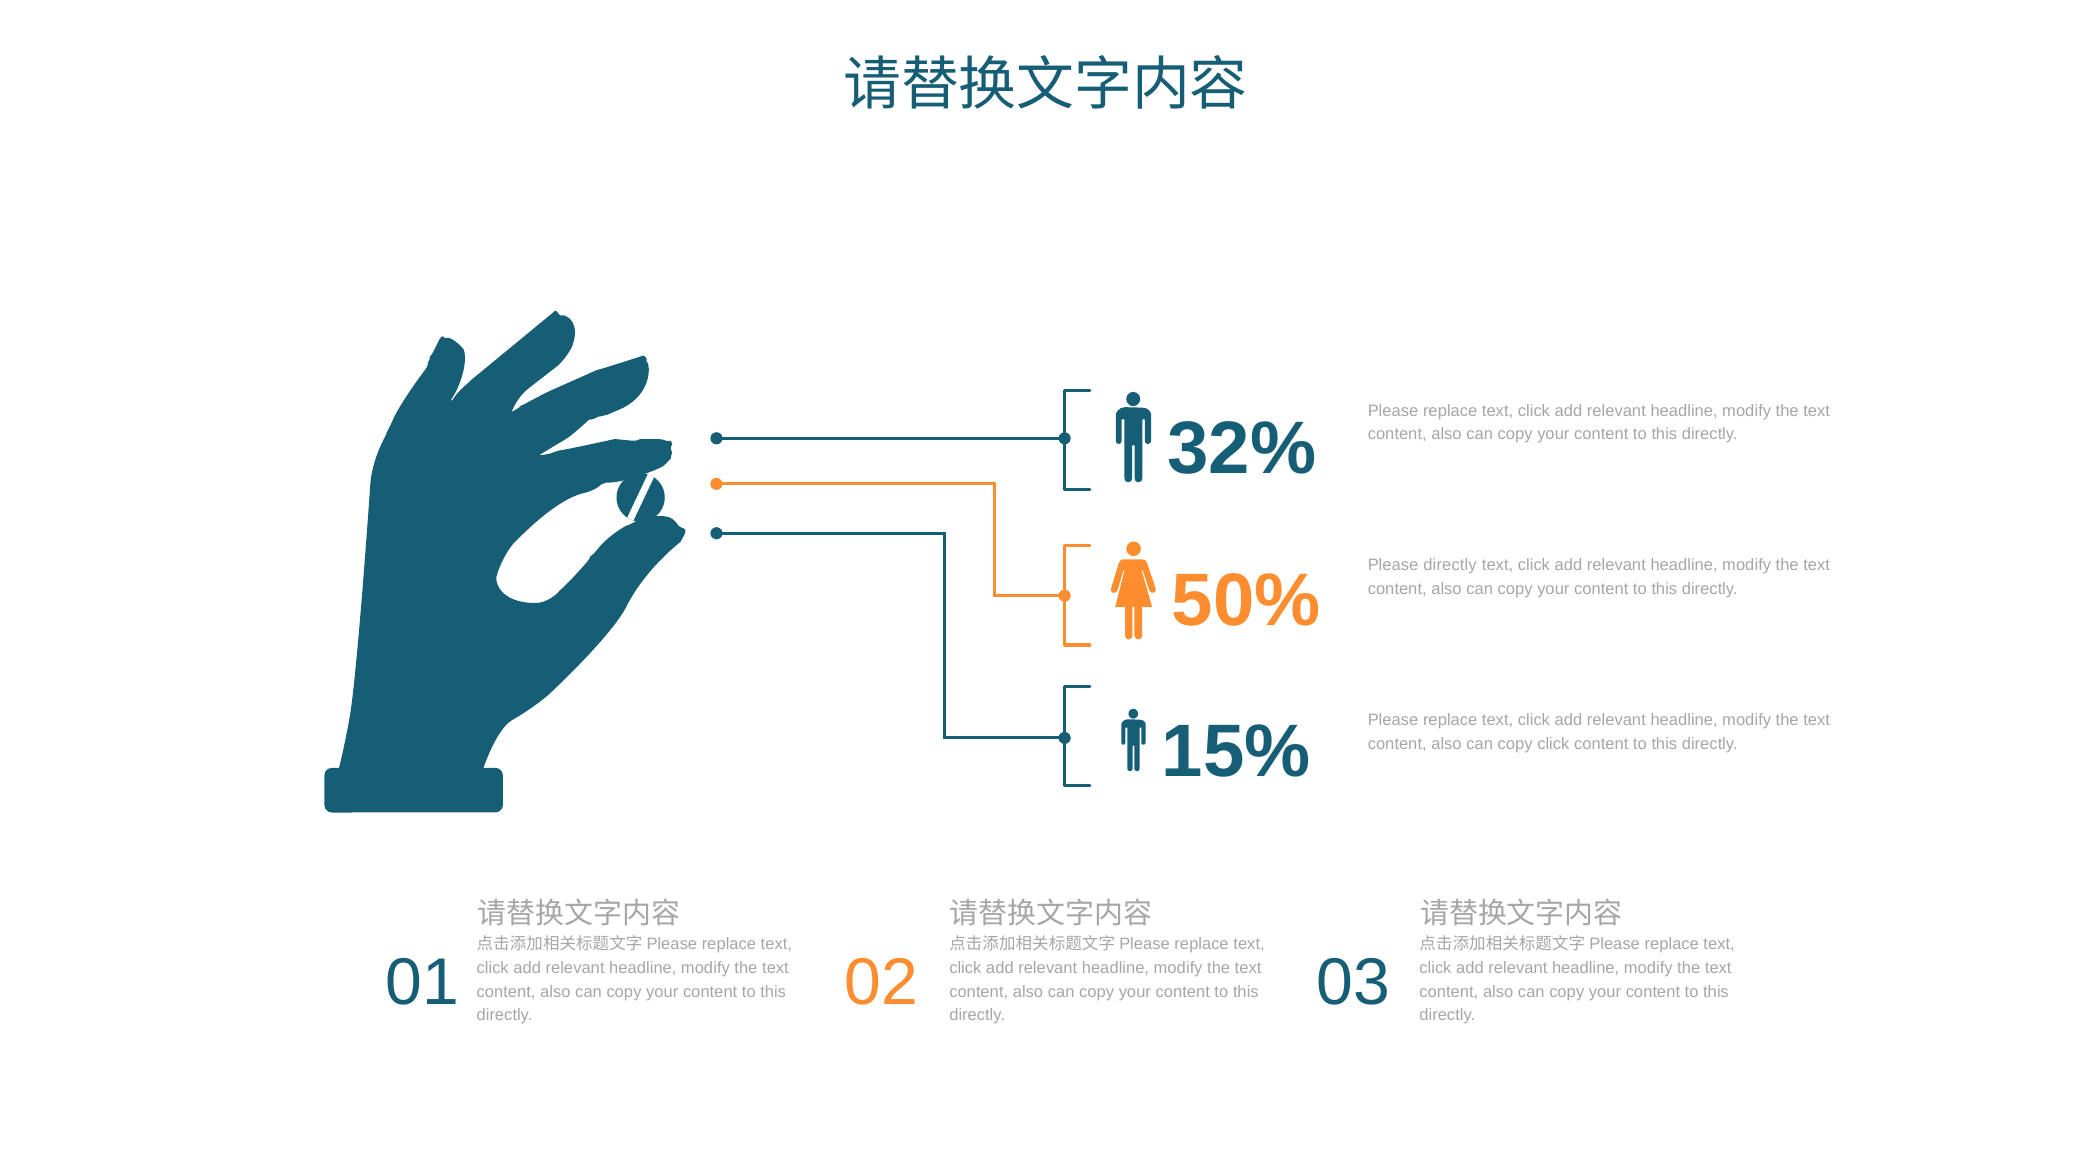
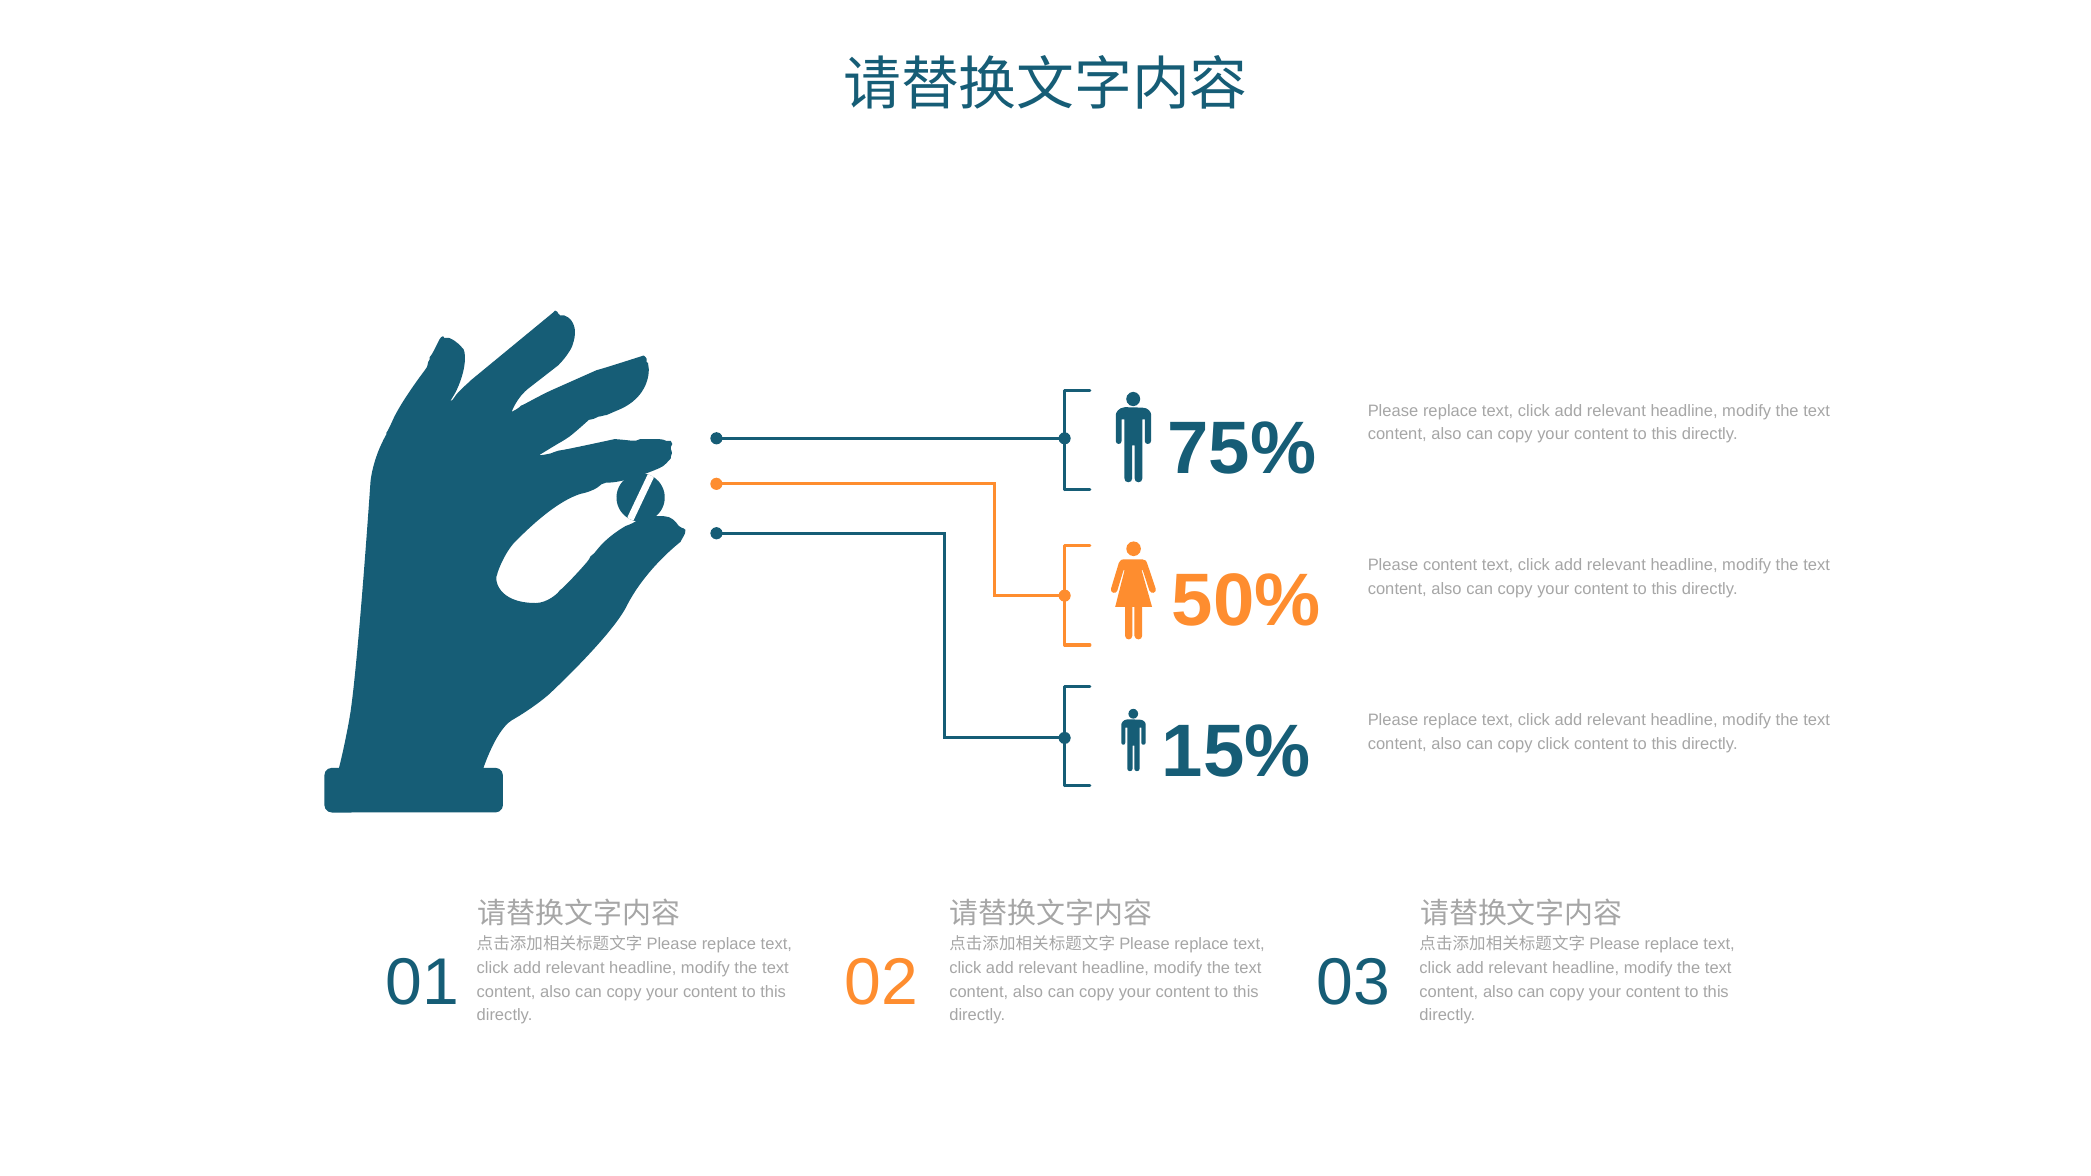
32%: 32% -> 75% (1242, 449)
Please directly: directly -> content (1450, 565)
